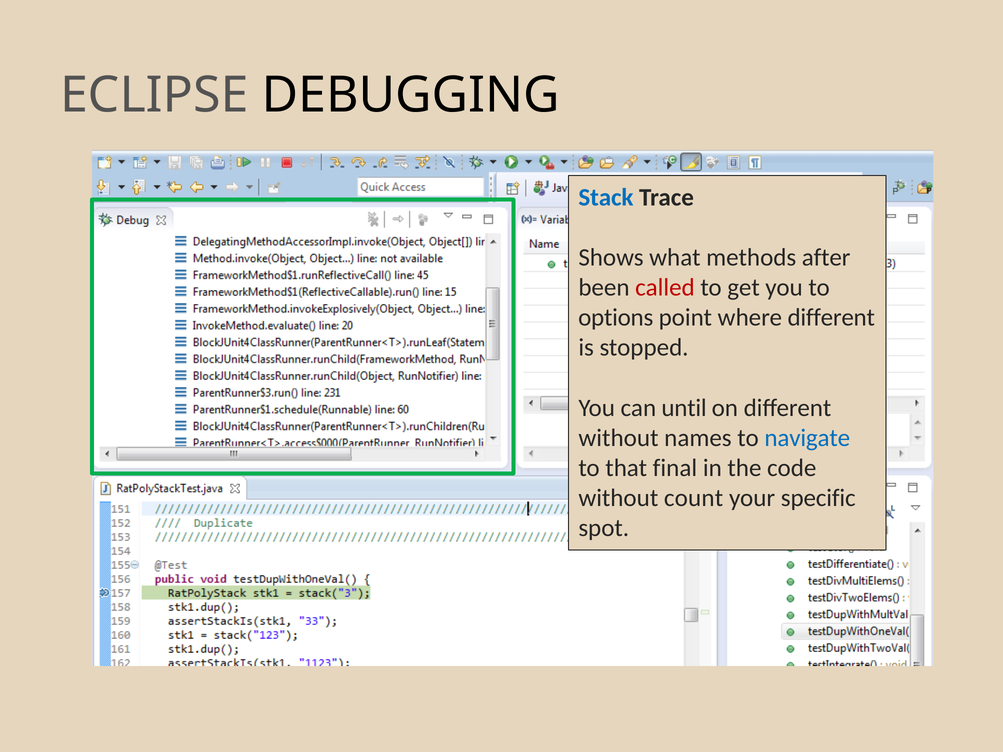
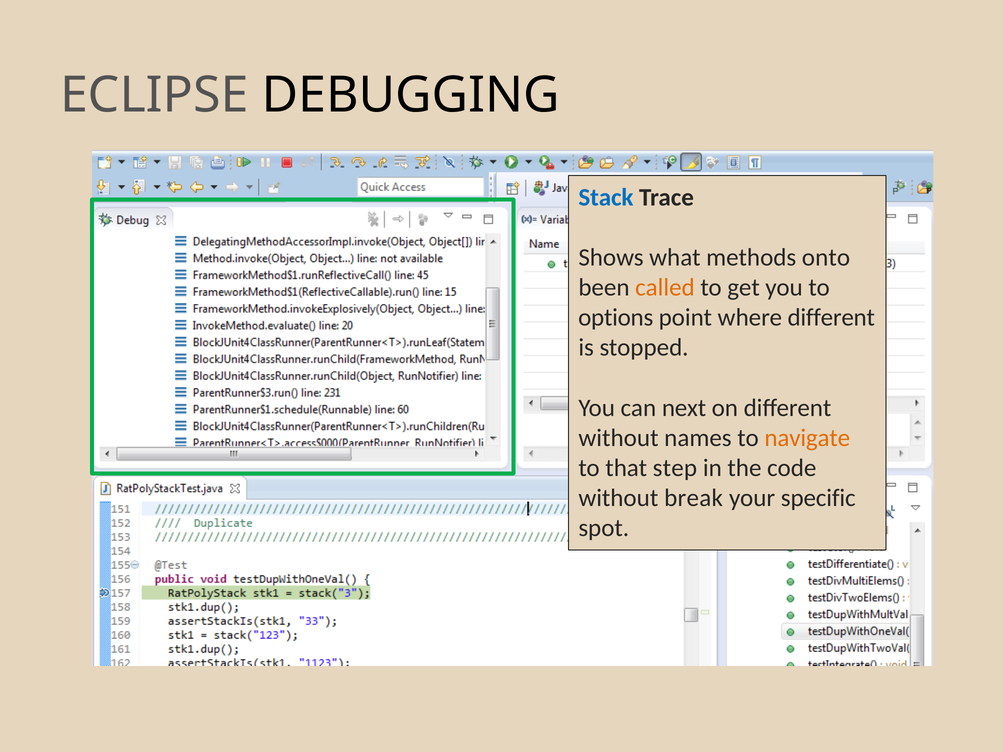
after: after -> onto (826, 257)
called colour: red -> orange (665, 288)
until: until -> next (684, 408)
navigate colour: blue -> orange (807, 438)
final: final -> step (675, 468)
count: count -> break (694, 498)
